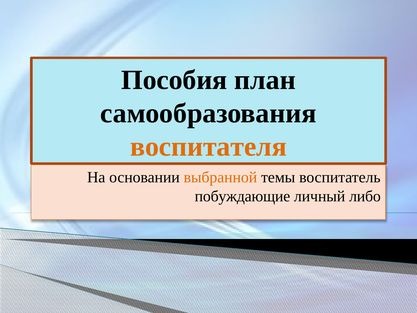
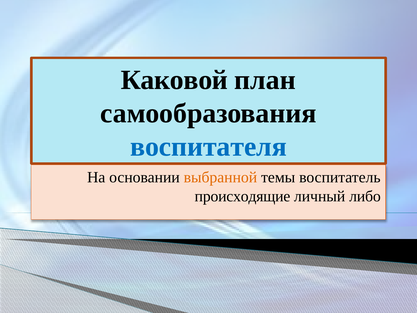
Пособия: Пособия -> Каковой (174, 80)
воспитателя colour: orange -> blue (208, 147)
побуждающие: побуждающие -> происходящие (242, 196)
